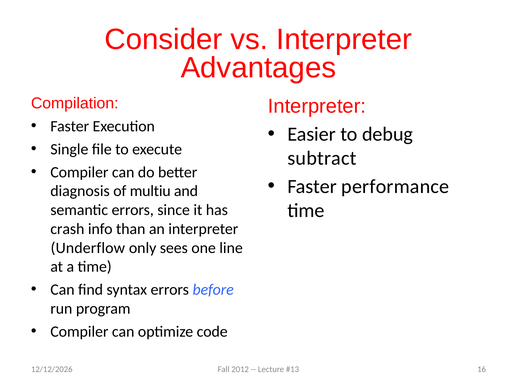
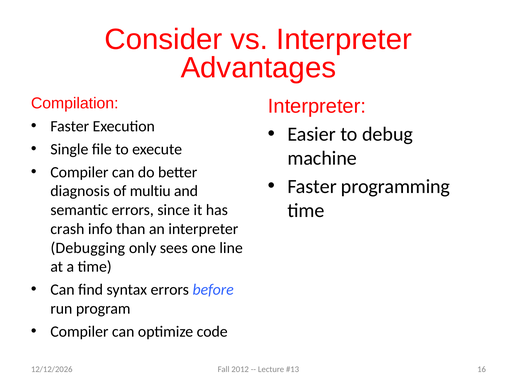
subtract: subtract -> machine (322, 159)
performance: performance -> programming (395, 187)
Underflow: Underflow -> Debugging (88, 248)
